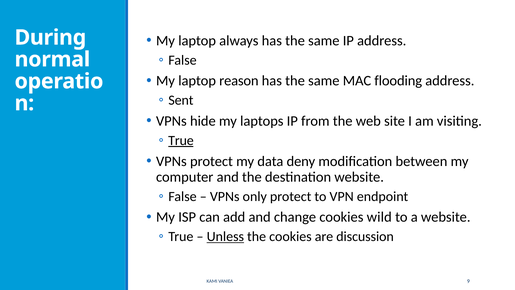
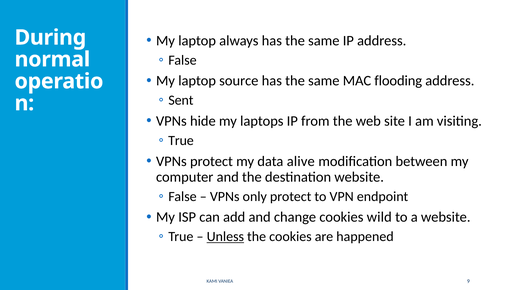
reason: reason -> source (239, 81)
True underline: present -> none (181, 140)
deny: deny -> alive (301, 161)
discussion: discussion -> happened (365, 236)
